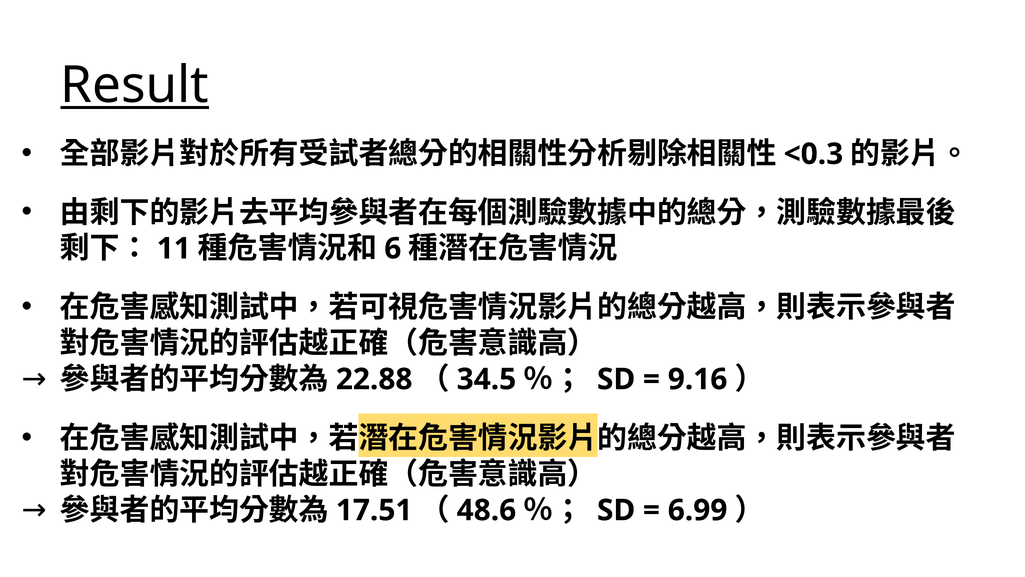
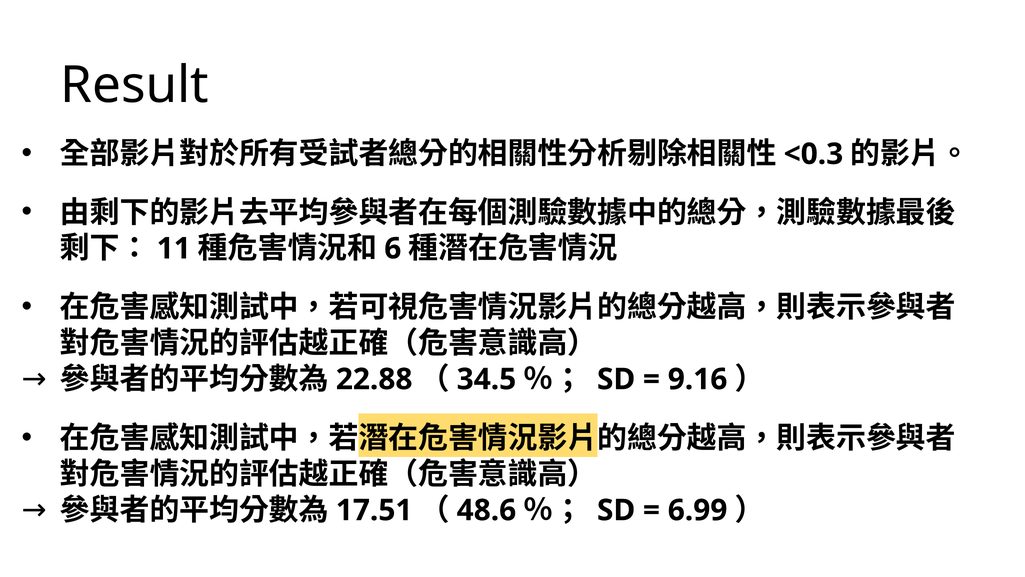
Result underline: present -> none (135, 85)
